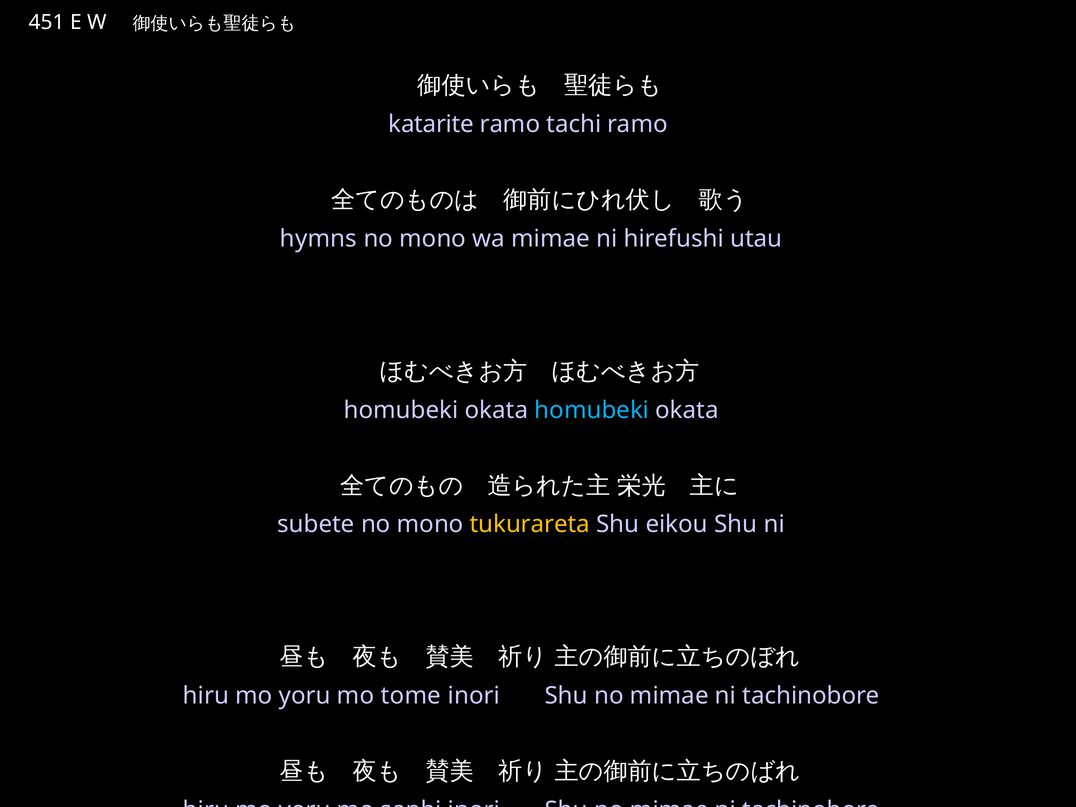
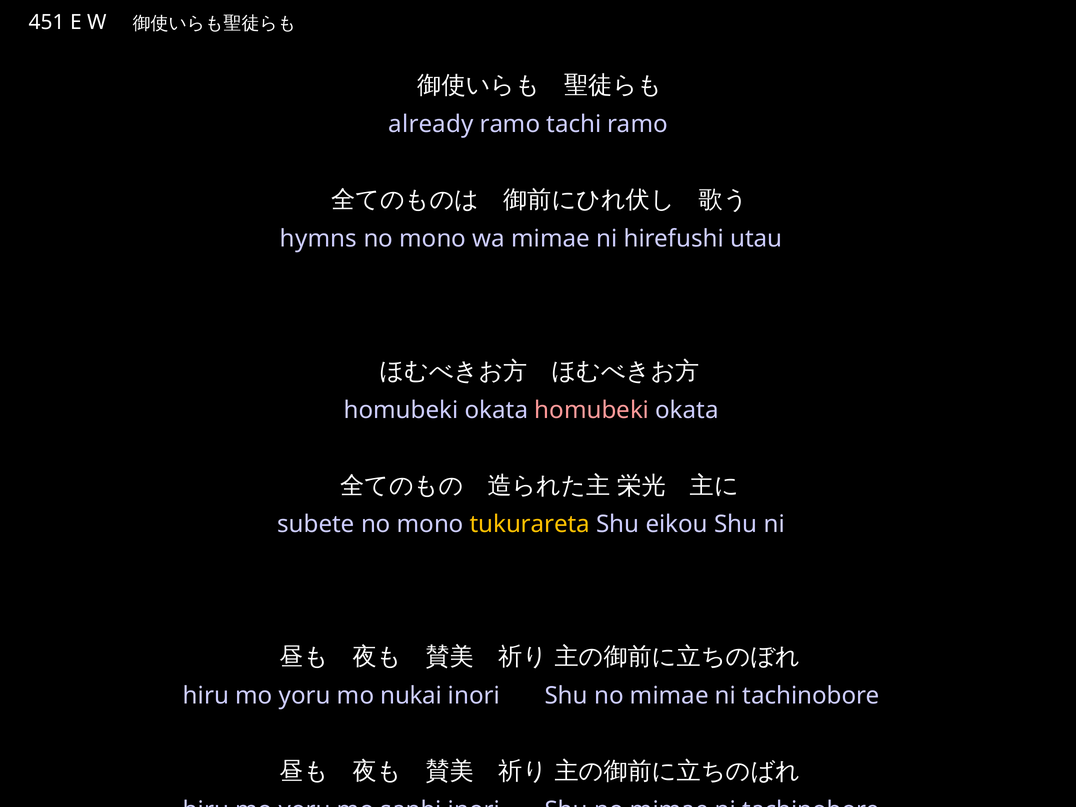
katarite: katarite -> already (431, 124)
homubeki colour: light blue -> pink (592, 410)
tome: tome -> nukai (411, 696)
